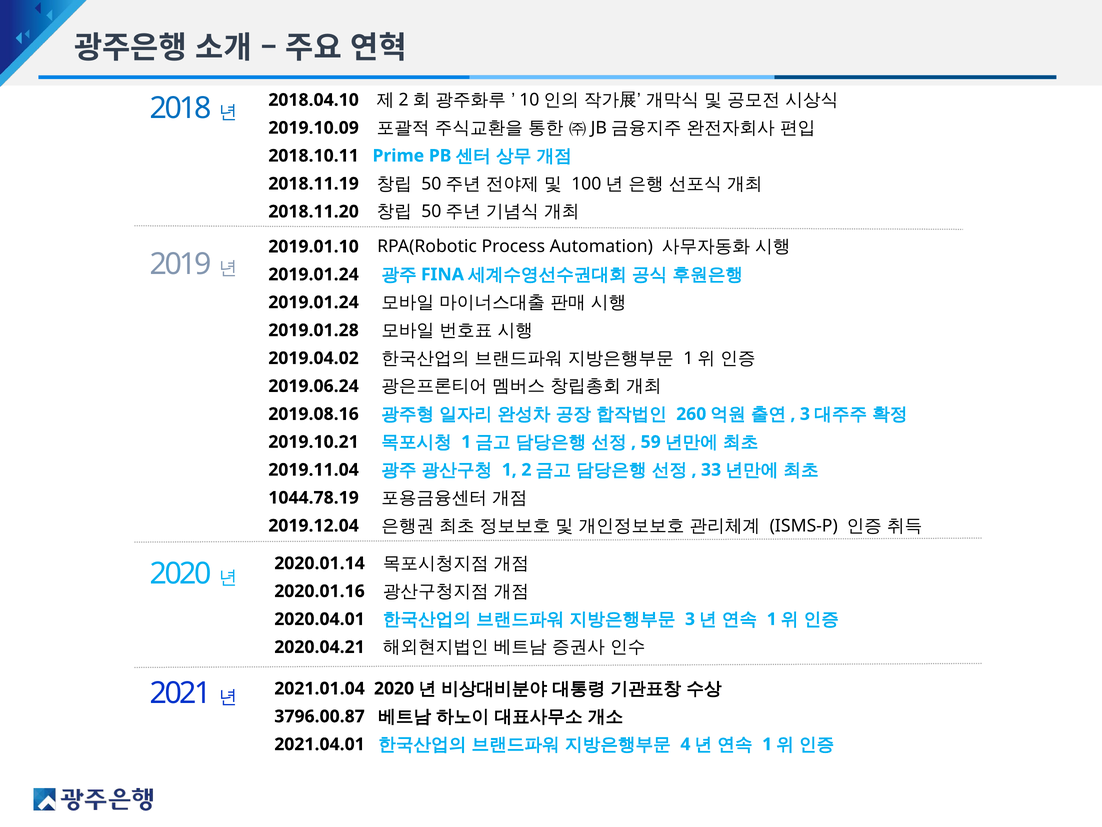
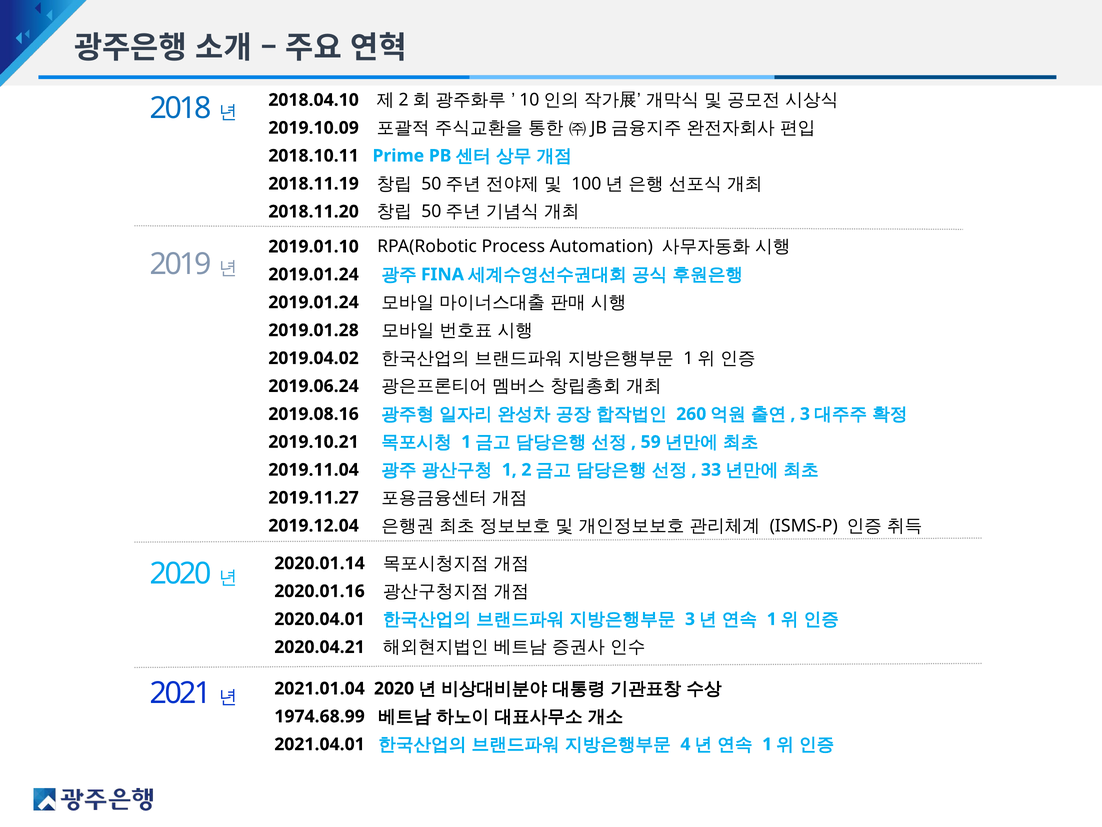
1044.78.19: 1044.78.19 -> 2019.11.27 (314, 498)
3796.00.87: 3796.00.87 -> 1974.68.99 (320, 716)
